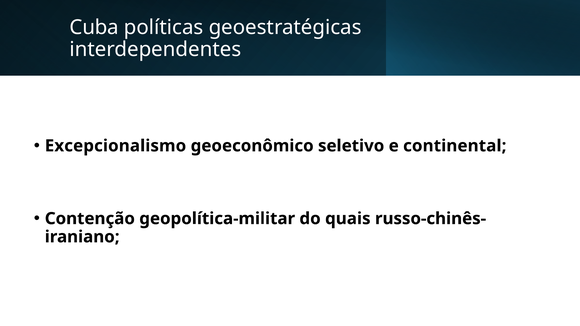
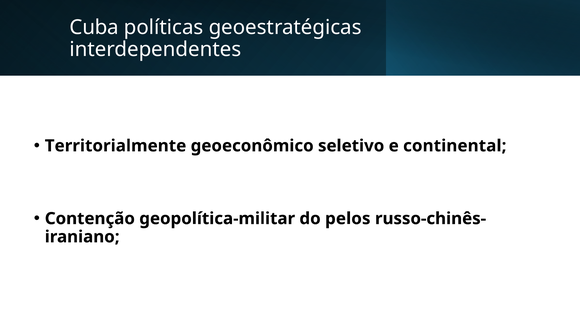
Excepcionalismo: Excepcionalismo -> Territorialmente (116, 146)
quais: quais -> pelos (348, 219)
